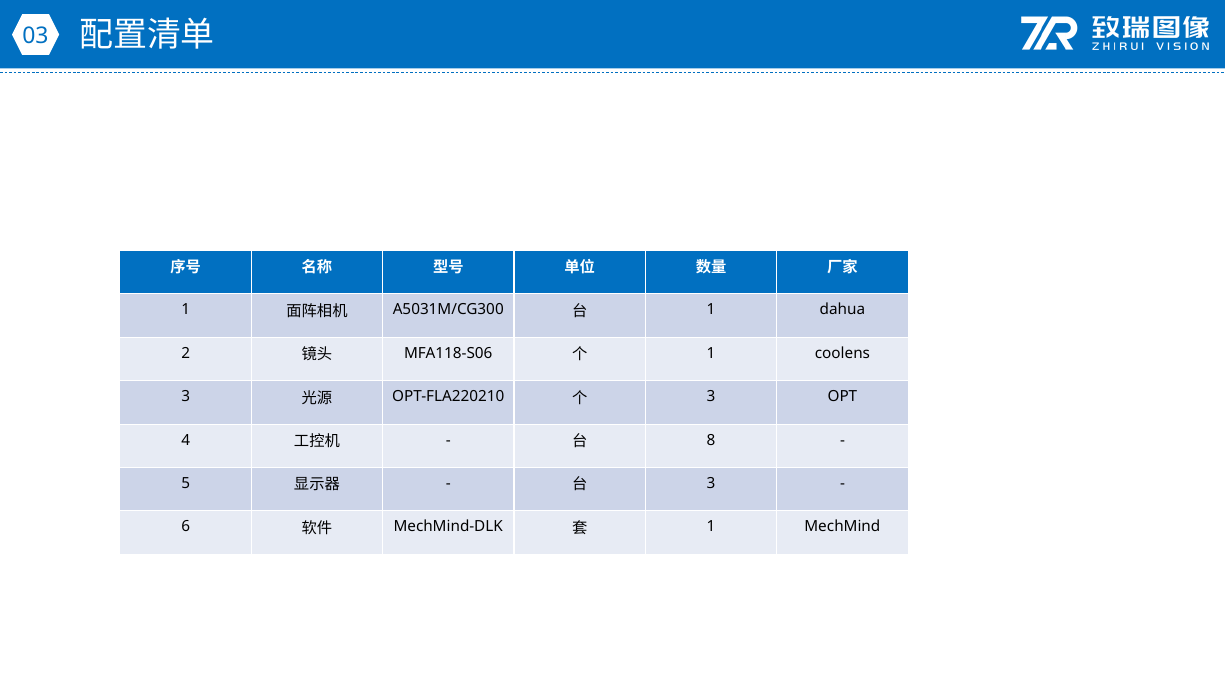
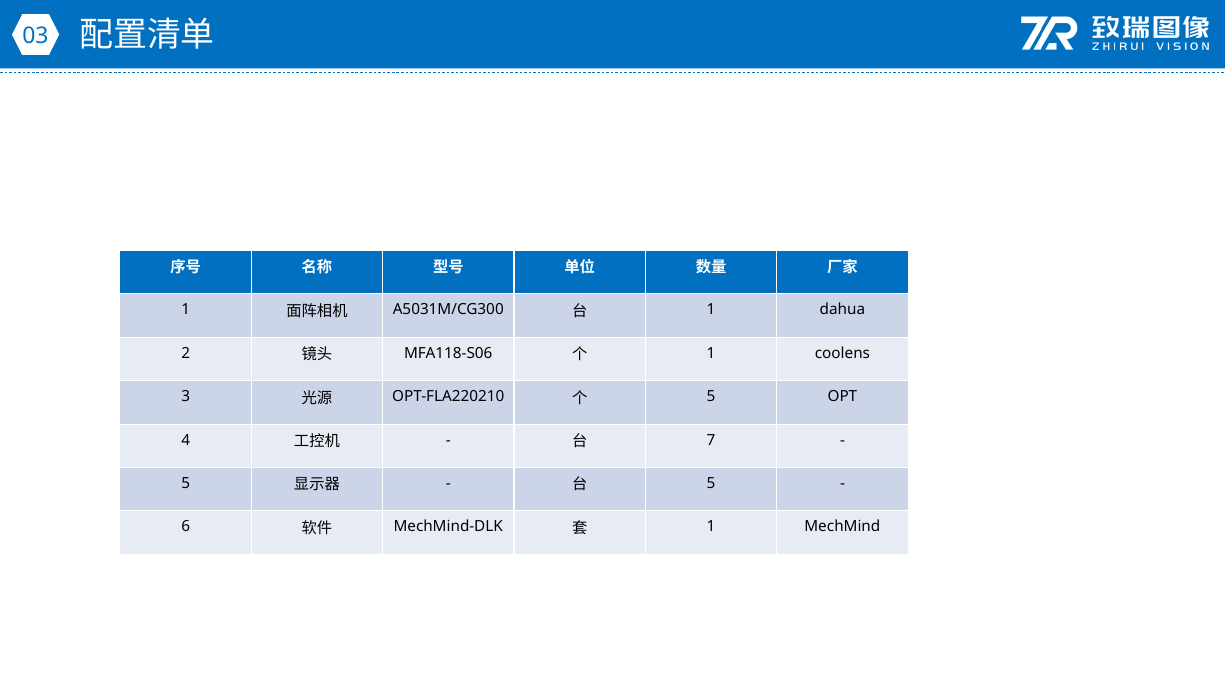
3: 3 -> 5 (711, 397)
8: 8 -> 7 (711, 440)
3: 3 -> 5 (711, 483)
